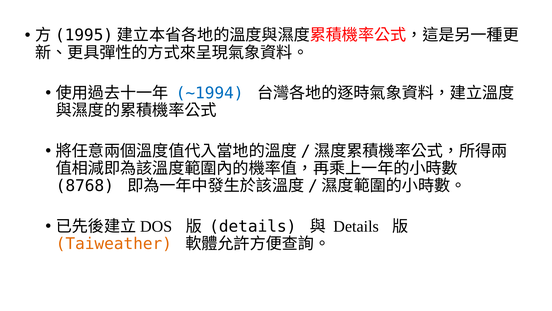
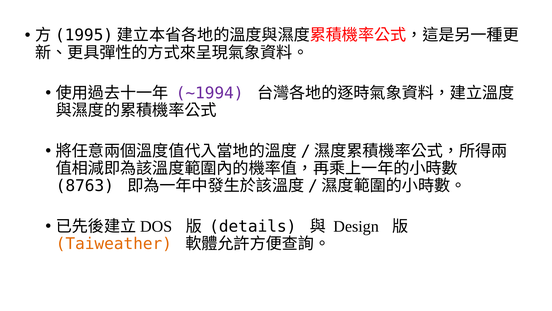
~1994 colour: blue -> purple (210, 93)
8768: 8768 -> 8763 (85, 186)
Details: Details -> Design (356, 226)
